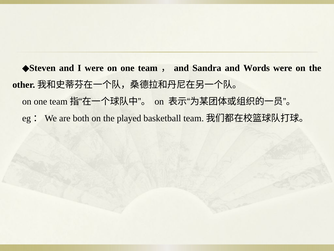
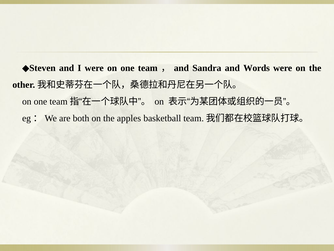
played: played -> apples (129, 118)
